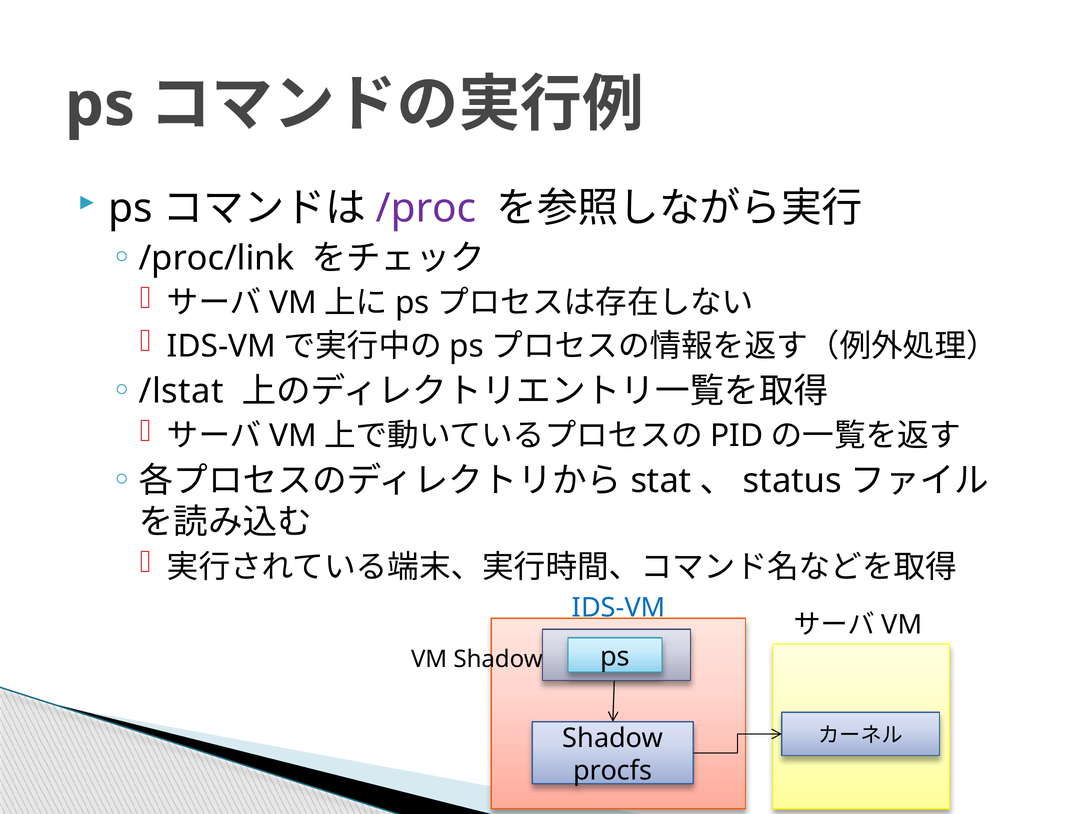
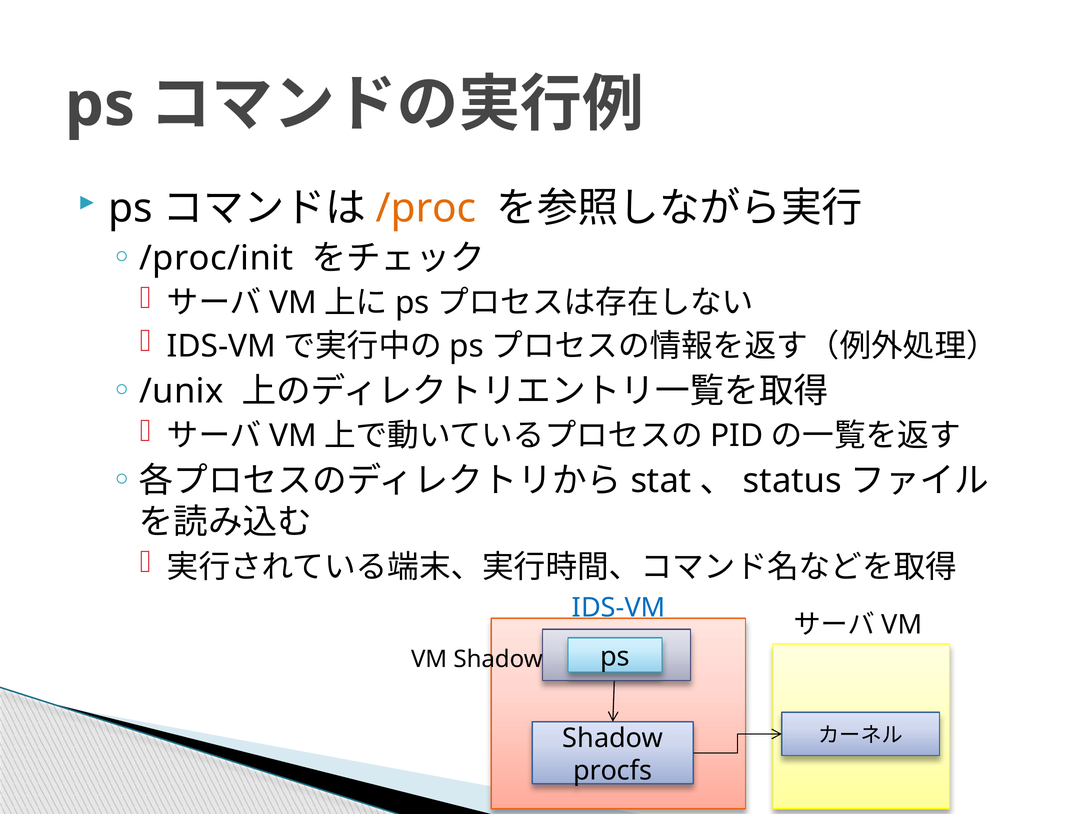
/proc colour: purple -> orange (426, 208)
/proc/link: /proc/link -> /proc/init (216, 258)
/lstat: /lstat -> /unix (181, 391)
